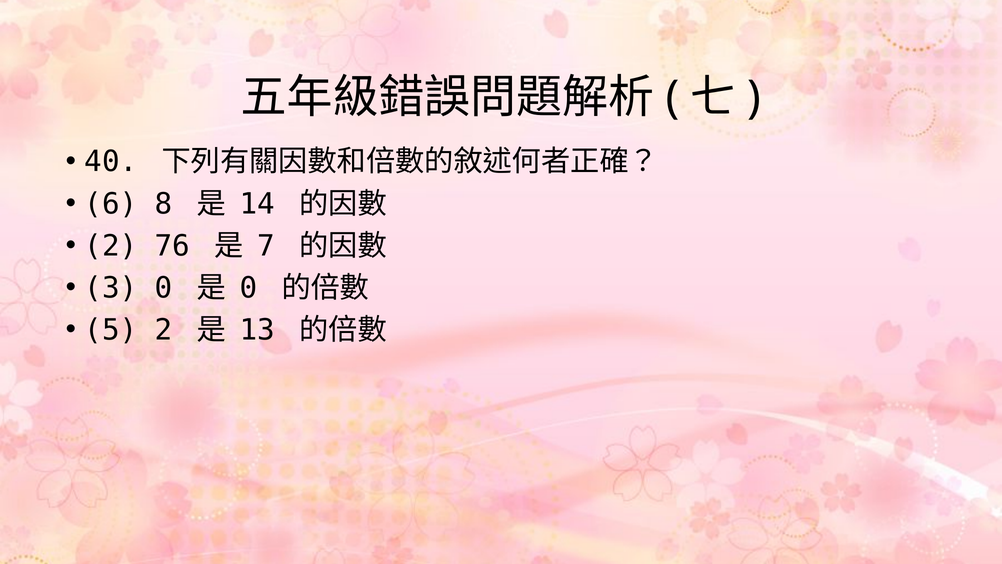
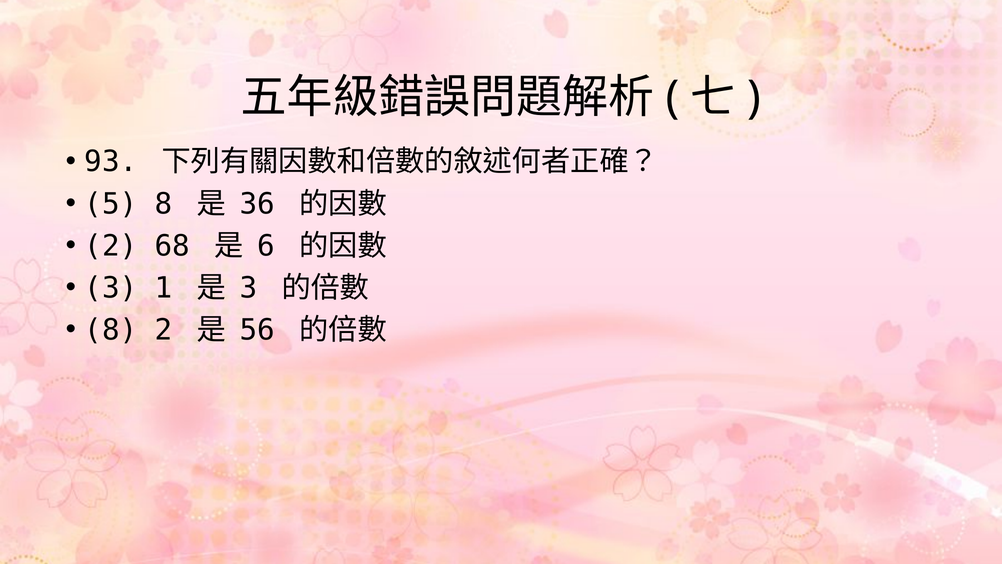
40: 40 -> 93 (111, 162)
6: 6 -> 5 (111, 204)
14: 14 -> 36 (257, 204)
76: 76 -> 68 (172, 246)
7: 7 -> 6 (266, 246)
3 0: 0 -> 1 (163, 288)
0: 0 -> 3 (248, 288)
5: 5 -> 8 (111, 330)
13: 13 -> 56 (257, 330)
